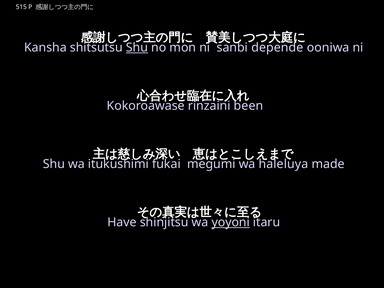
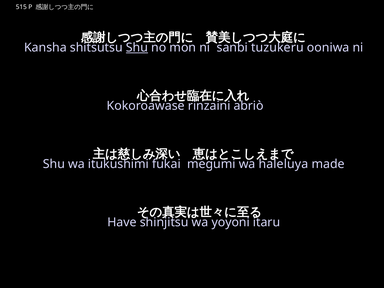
depende: depende -> tuzukeru (277, 48)
been: been -> abriò (249, 106)
yoyoni underline: present -> none (231, 222)
